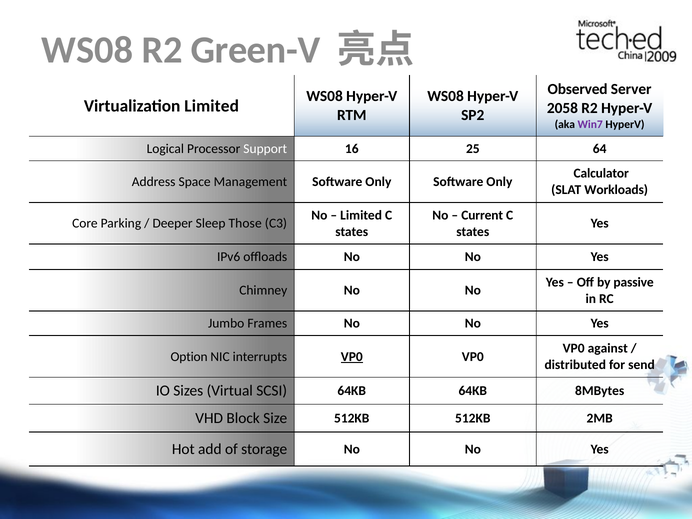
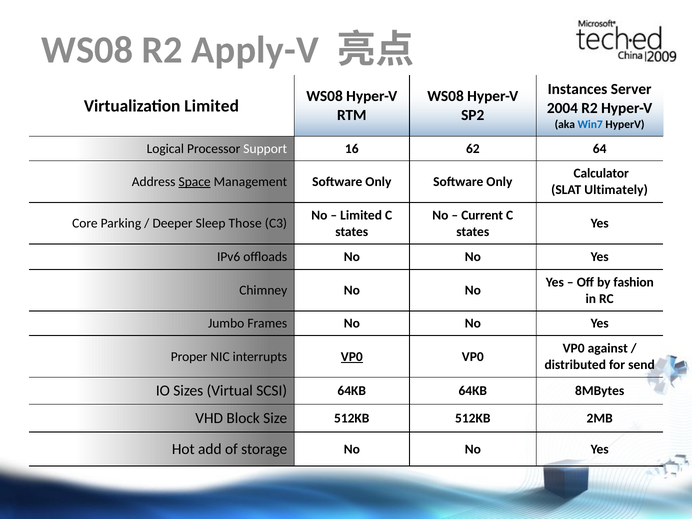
Green-V: Green-V -> Apply-V (255, 50)
Observed: Observed -> Instances (578, 89)
2058: 2058 -> 2004 (562, 108)
Win7 colour: purple -> blue (590, 125)
25: 25 -> 62 (473, 149)
Space underline: none -> present (195, 182)
Workloads: Workloads -> Ultimately (616, 190)
passive: passive -> fashion (634, 282)
Option: Option -> Proper (189, 357)
